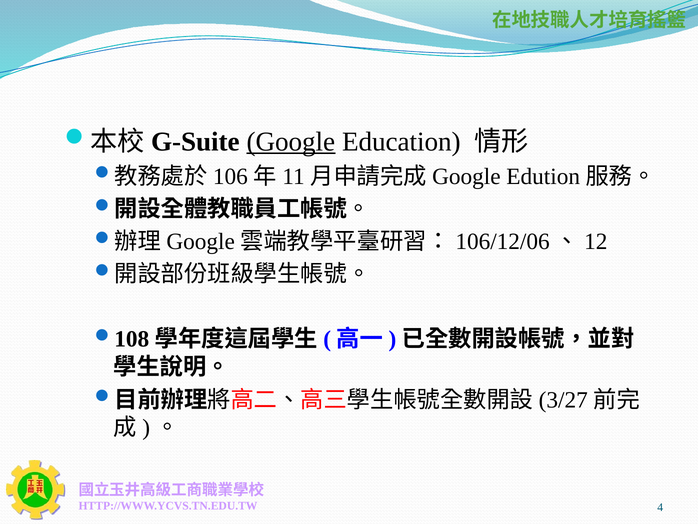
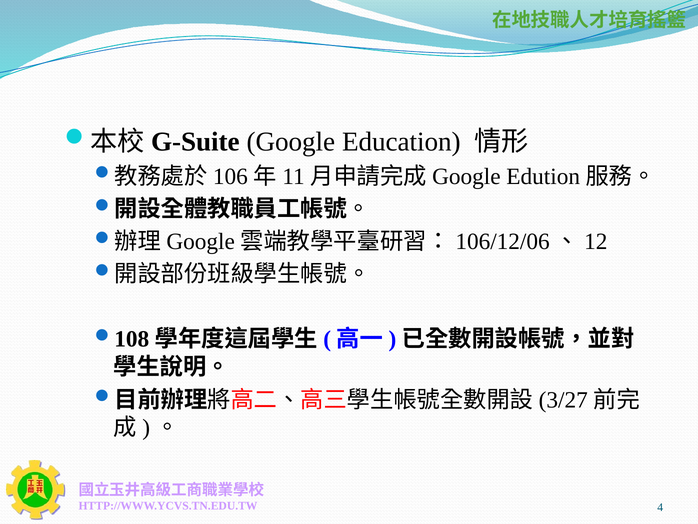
Google underline: present -> none (291, 142)
